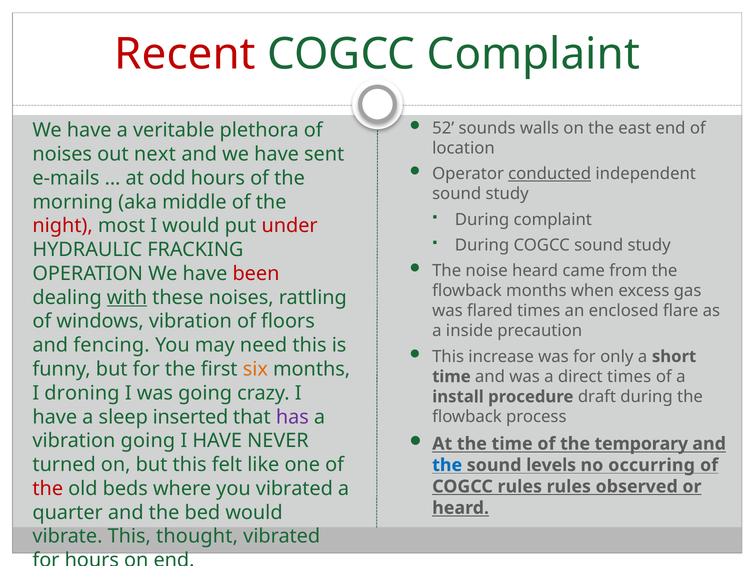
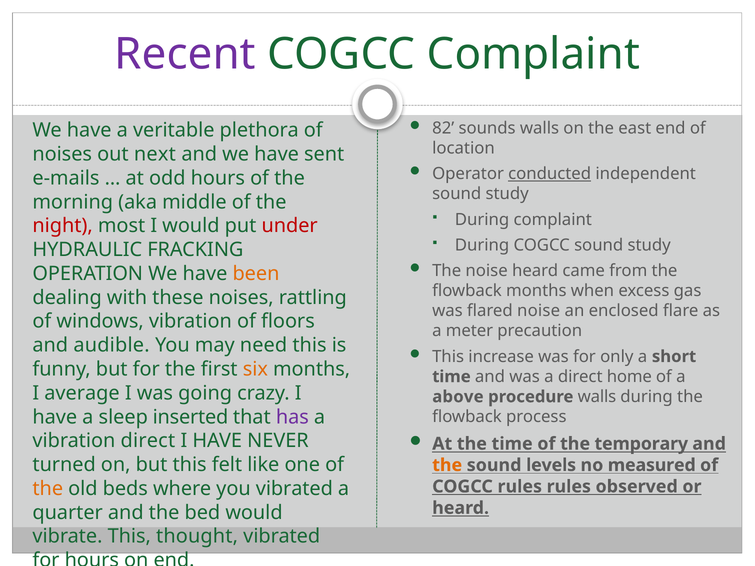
Recent colour: red -> purple (185, 54)
52: 52 -> 82 (443, 128)
been colour: red -> orange (256, 274)
with underline: present -> none (127, 298)
flared times: times -> noise (539, 311)
inside: inside -> meter (469, 331)
fencing: fencing -> audible (112, 345)
direct times: times -> home (629, 377)
droning: droning -> average (82, 393)
install: install -> above (458, 397)
procedure draft: draft -> walls (597, 397)
vibration going: going -> direct (148, 441)
the colour: blue -> orange (447, 465)
occurring: occurring -> measured (652, 465)
the colour: red -> orange (48, 489)
